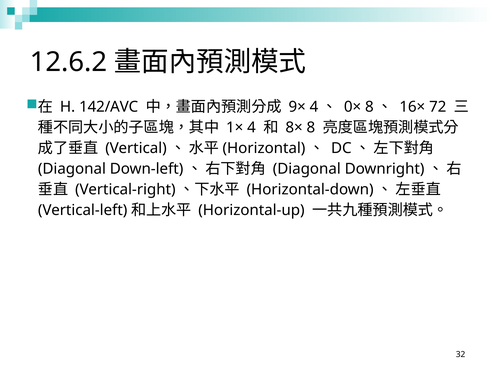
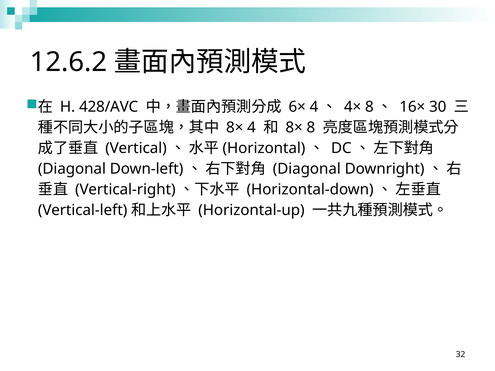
142/AVC: 142/AVC -> 428/AVC (109, 107)
9×: 9× -> 6× (297, 107)
0×: 0× -> 4× (353, 107)
72: 72 -> 30 (438, 107)
1×: 1× -> 8× (235, 128)
